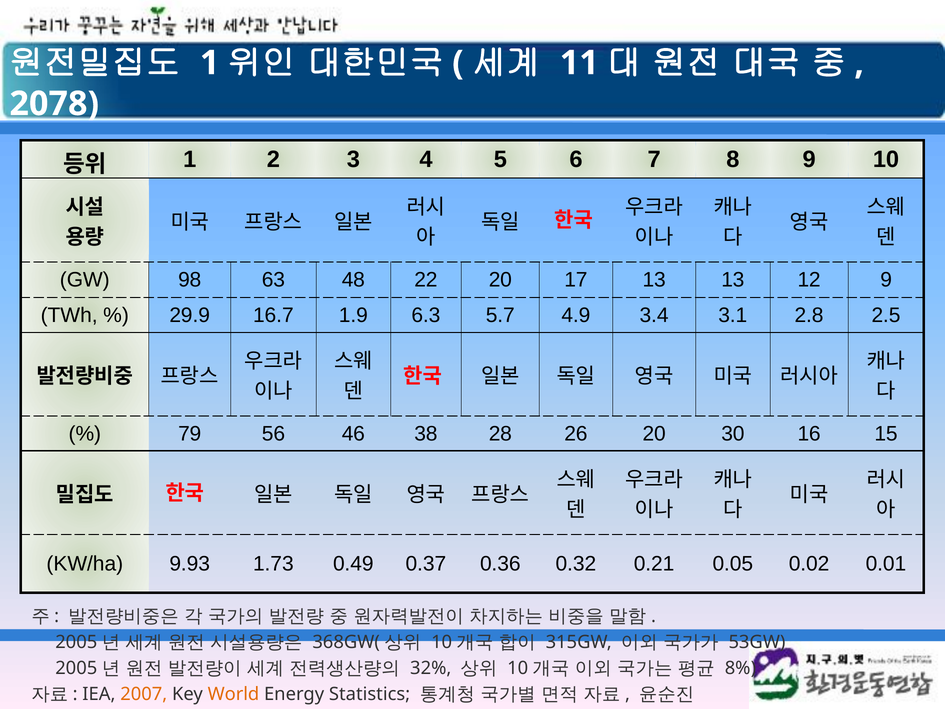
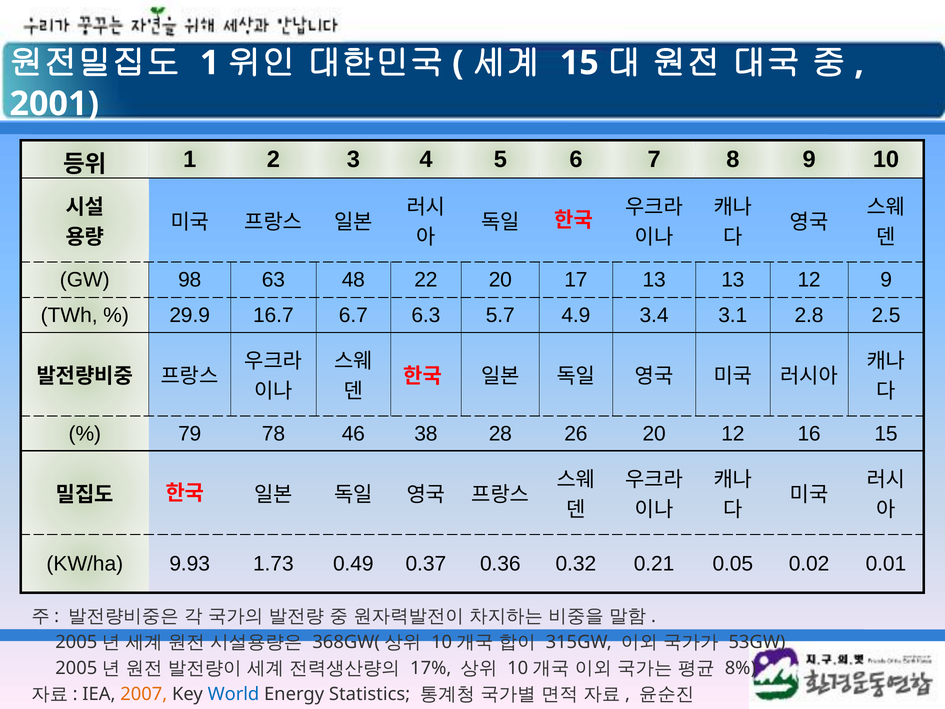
11: 11 -> 15 (579, 63)
2078: 2078 -> 2001 (54, 104)
1.9: 1.9 -> 6.7 (353, 315)
56: 56 -> 78 (273, 434)
20 30: 30 -> 12 (733, 434)
32%: 32% -> 17% (431, 668)
World colour: orange -> blue (233, 694)
